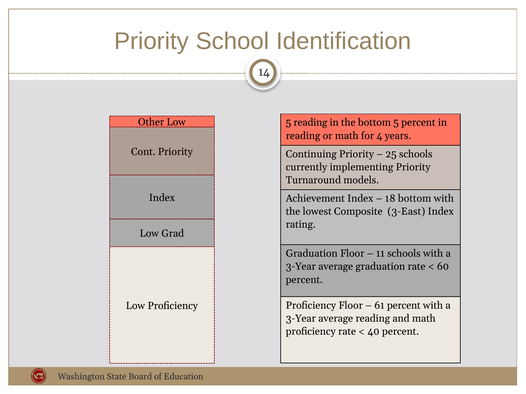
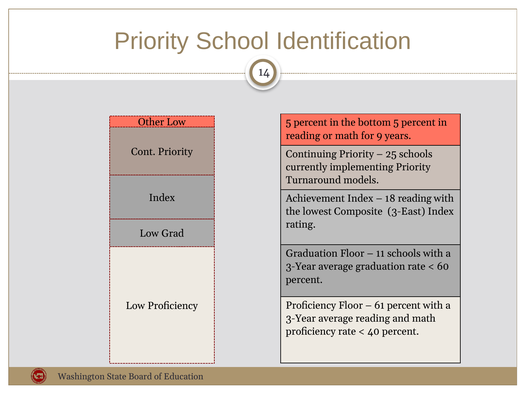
reading: reading -> percent (310, 123)
4: 4 -> 9 (379, 136)
18 bottom: bottom -> reading (415, 199)
